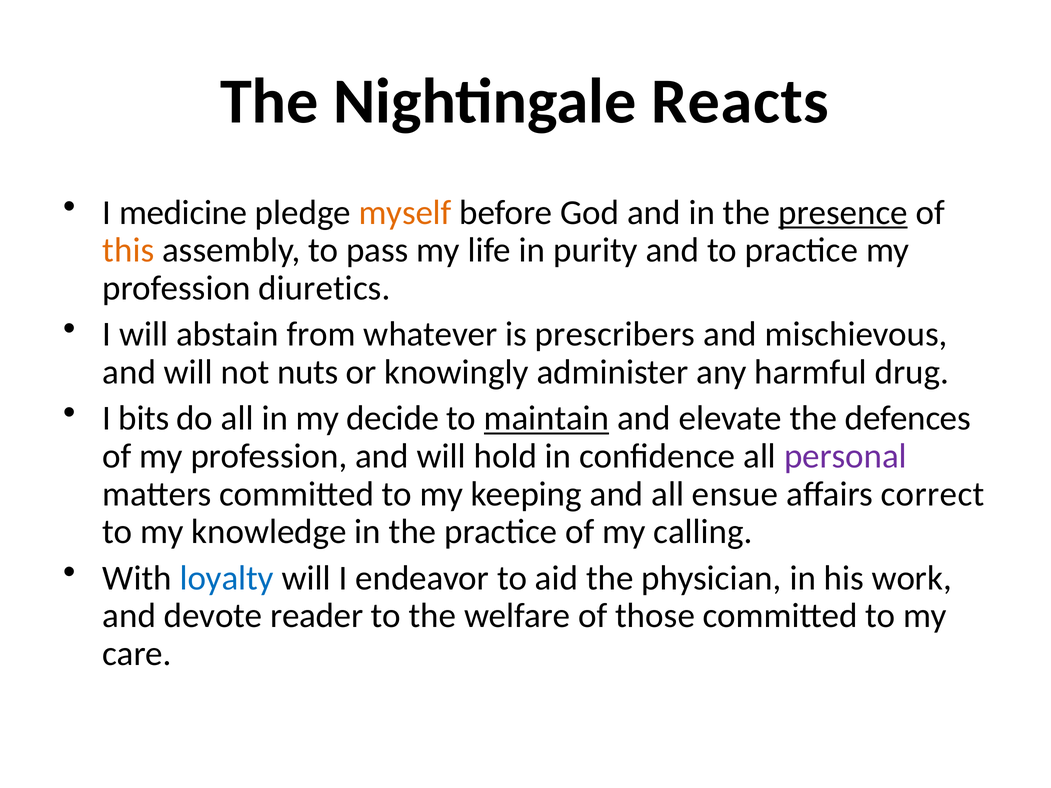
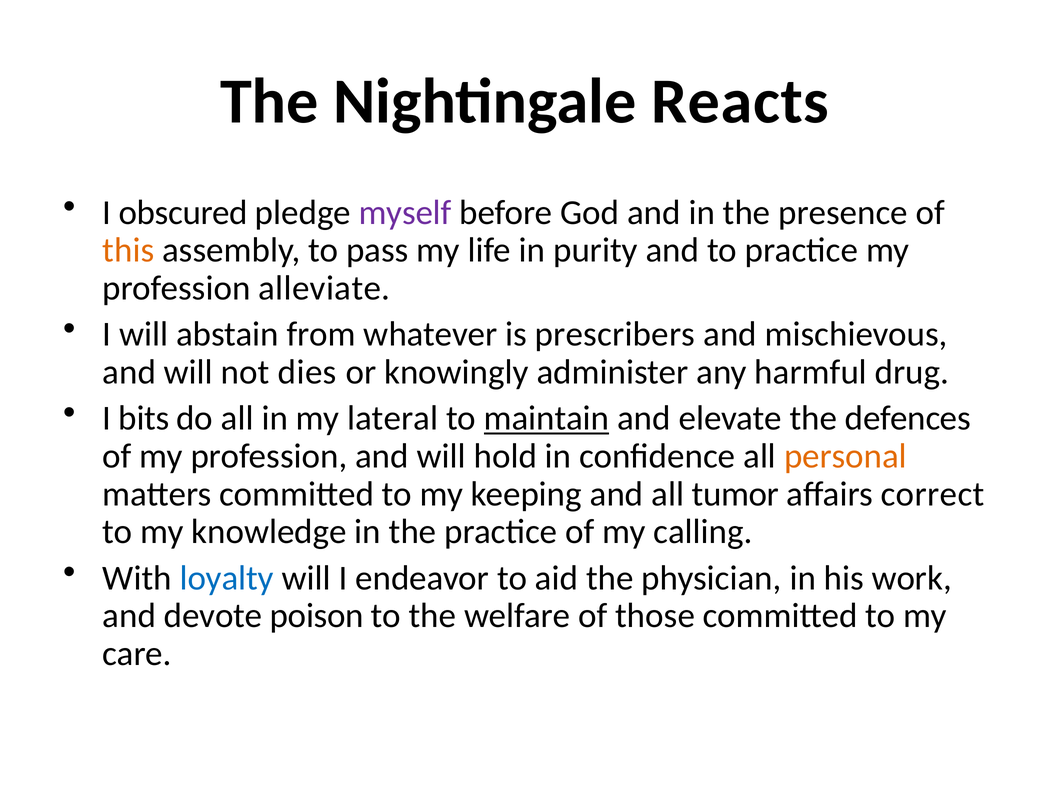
medicine: medicine -> obscured (183, 213)
myself colour: orange -> purple (405, 213)
presence underline: present -> none (843, 213)
diuretics: diuretics -> alleviate (324, 288)
nuts: nuts -> dies (307, 372)
decide: decide -> lateral (393, 419)
personal colour: purple -> orange (845, 456)
ensue: ensue -> tumor (735, 494)
reader: reader -> poison (317, 616)
